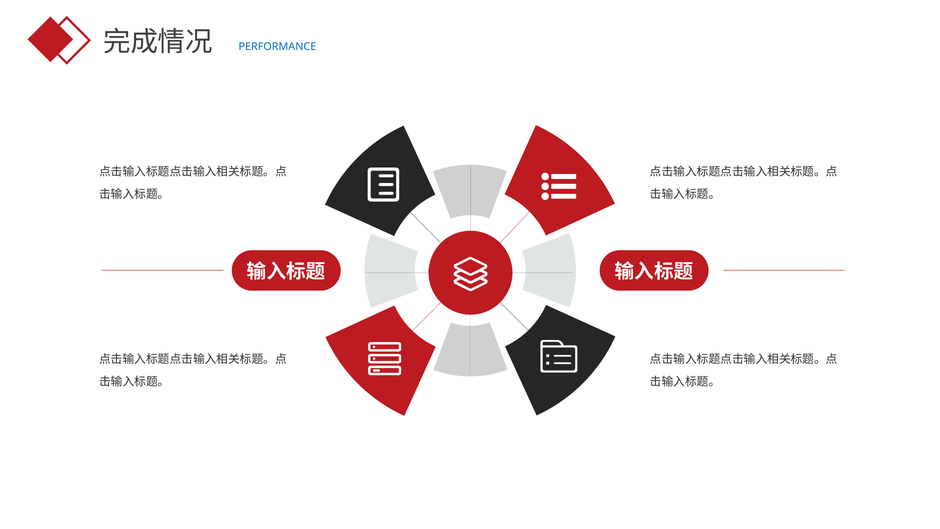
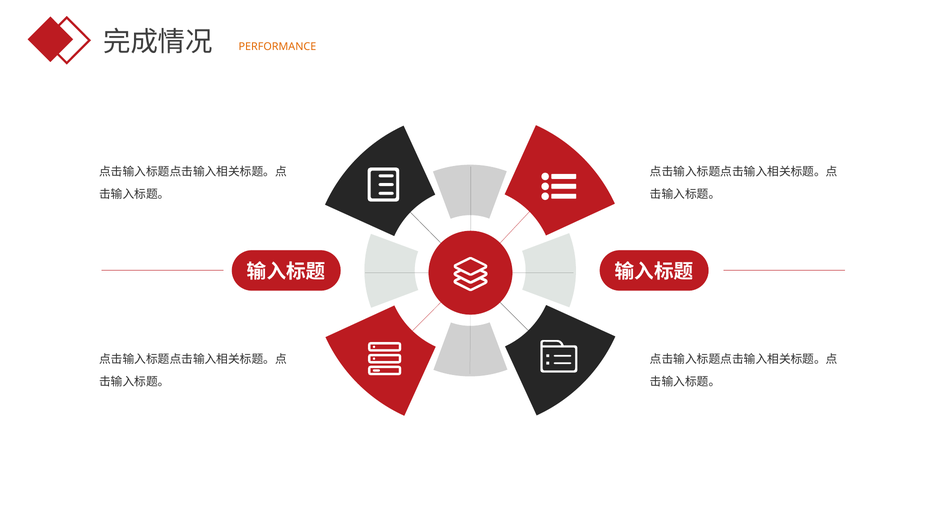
PERFORMANCE colour: blue -> orange (277, 47)
